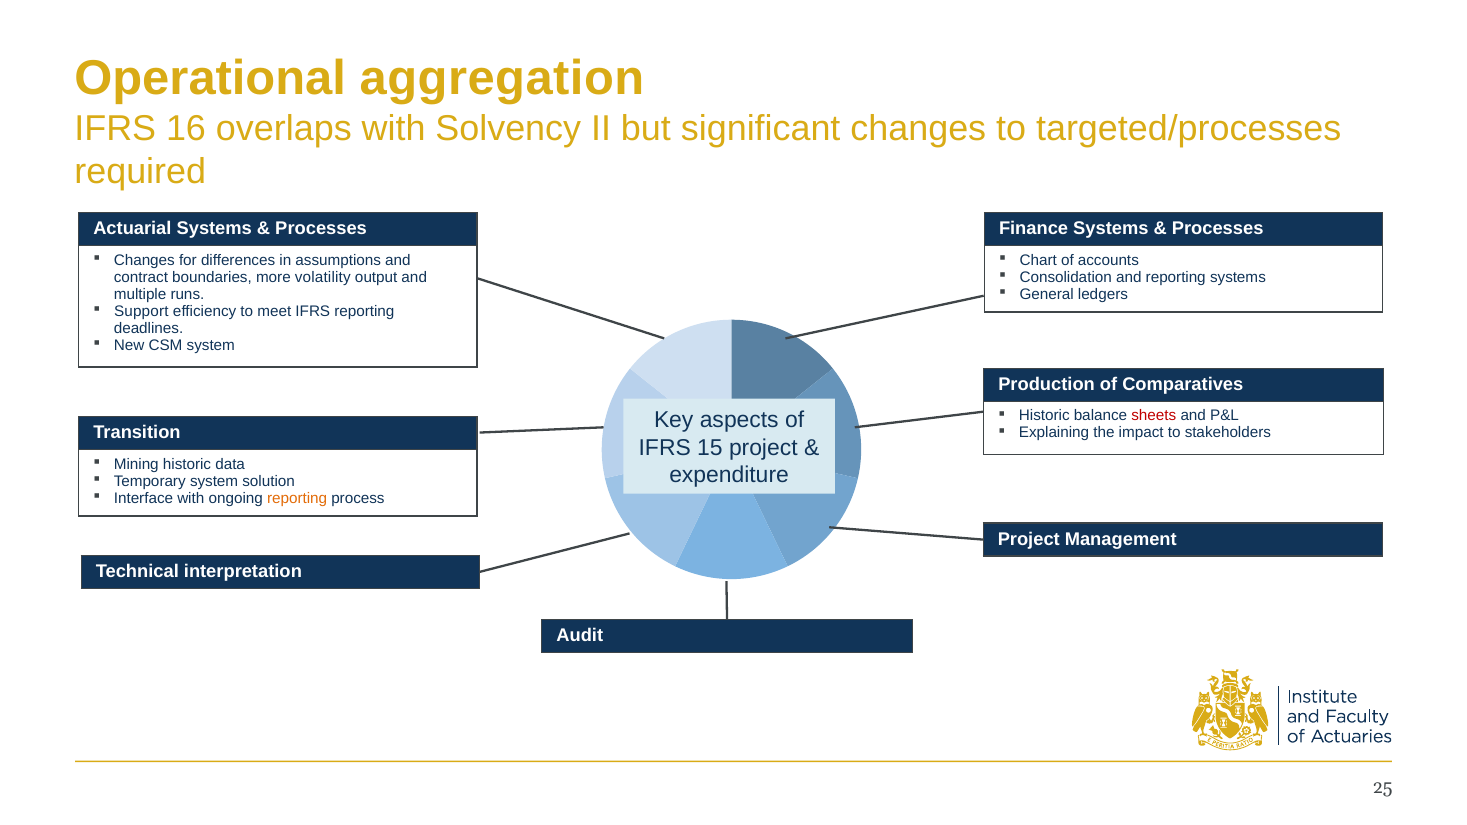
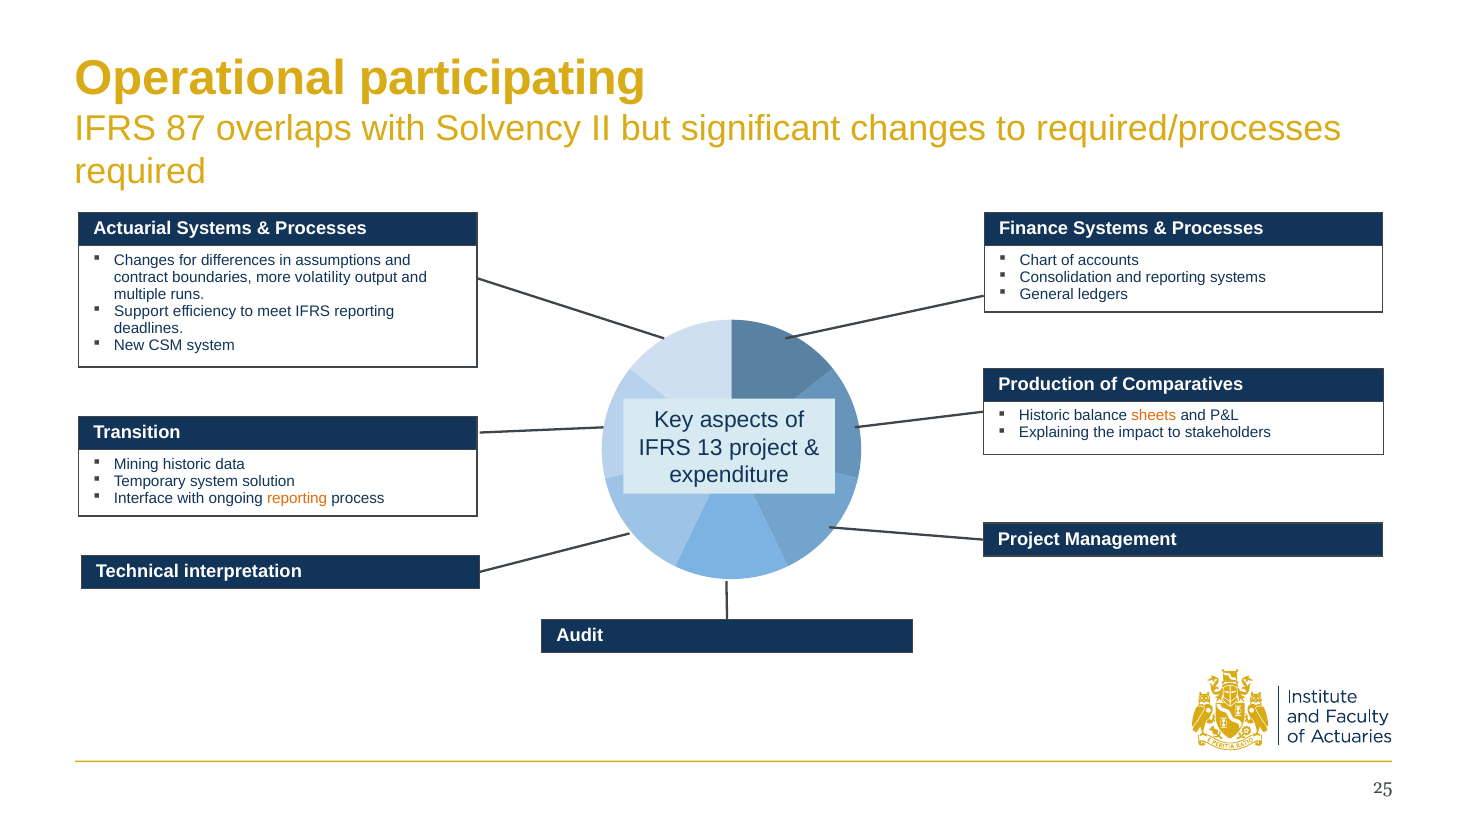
aggregation: aggregation -> participating (502, 78)
16: 16 -> 87 (186, 128)
targeted/processes: targeted/processes -> required/processes (1189, 128)
sheets colour: red -> orange (1154, 416)
15: 15 -> 13 (710, 448)
